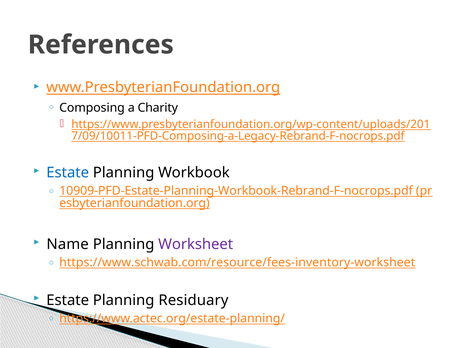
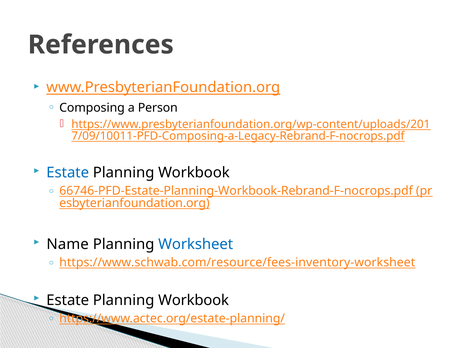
Charity: Charity -> Person (158, 108)
10909-PFD-Estate-Planning-Workbook-Rebrand-F-nocrops.pdf: 10909-PFD-Estate-Planning-Workbook-Rebrand-F-nocrops.pdf -> 66746-PFD-Estate-Planning-Workbook-Rebrand-F-nocrops.pdf (236, 191)
Worksheet colour: purple -> blue (196, 244)
Residuary: Residuary -> Workbook (194, 300)
